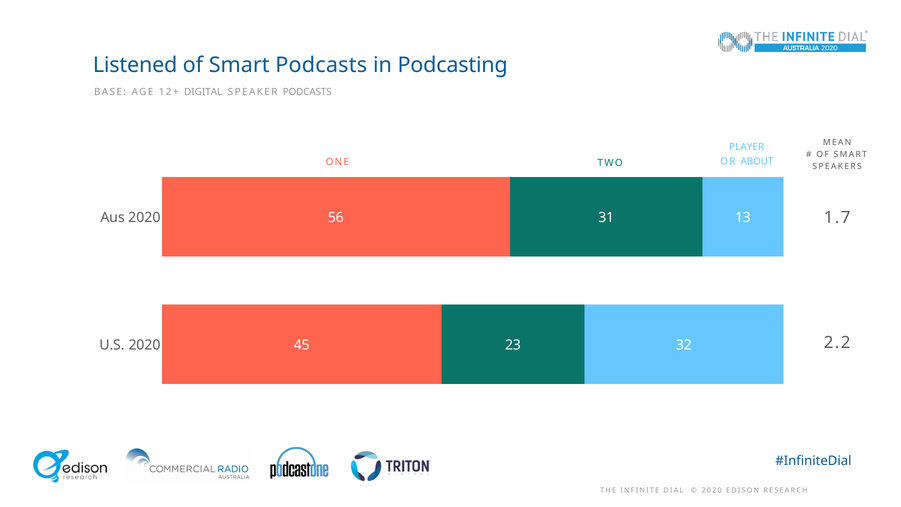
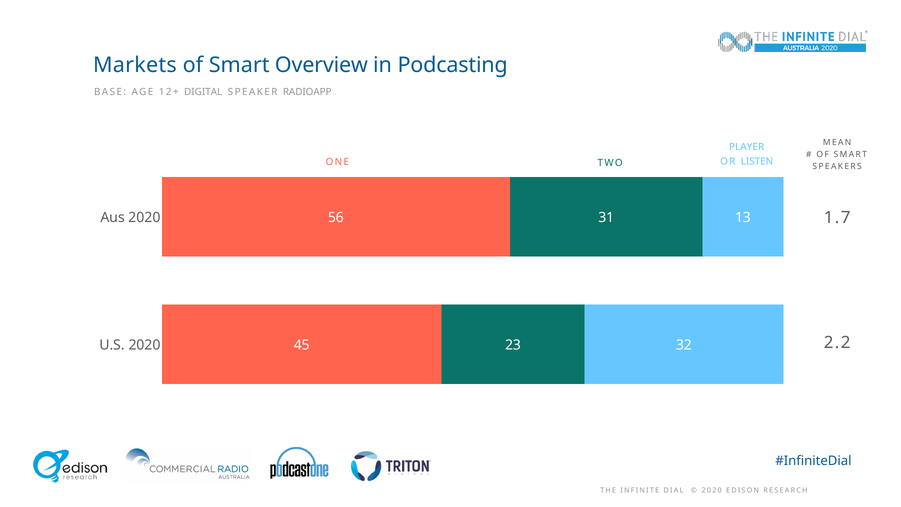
Listened: Listened -> Markets (135, 65)
Smart Podcasts: Podcasts -> Overview (321, 65)
SPEAKER PODCASTS: PODCASTS -> RADIOAPP (307, 92)
ABOUT: ABOUT -> LISTEN (757, 161)
